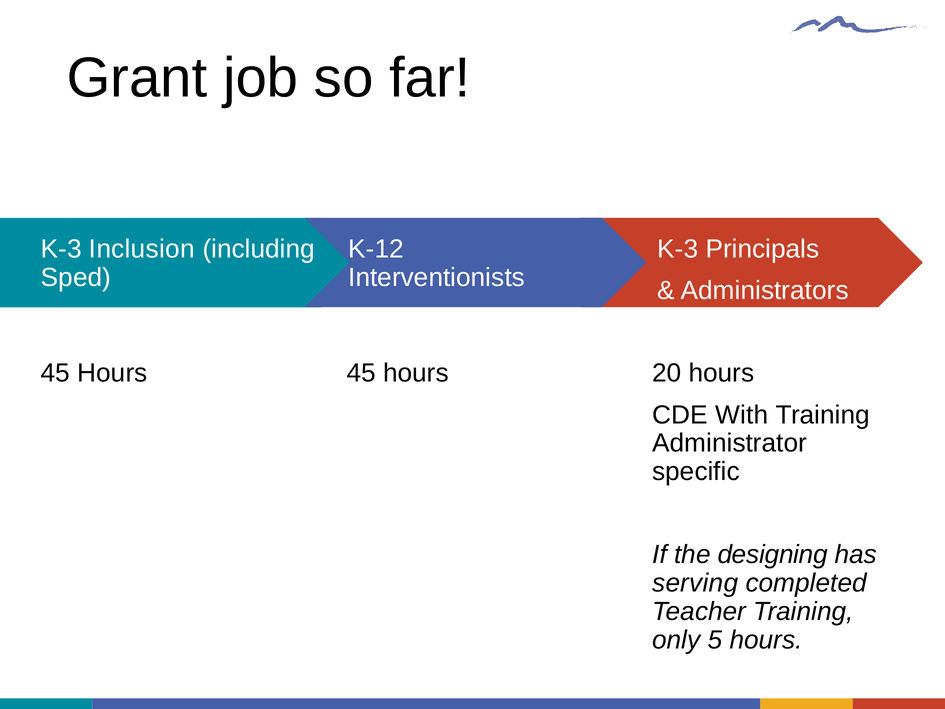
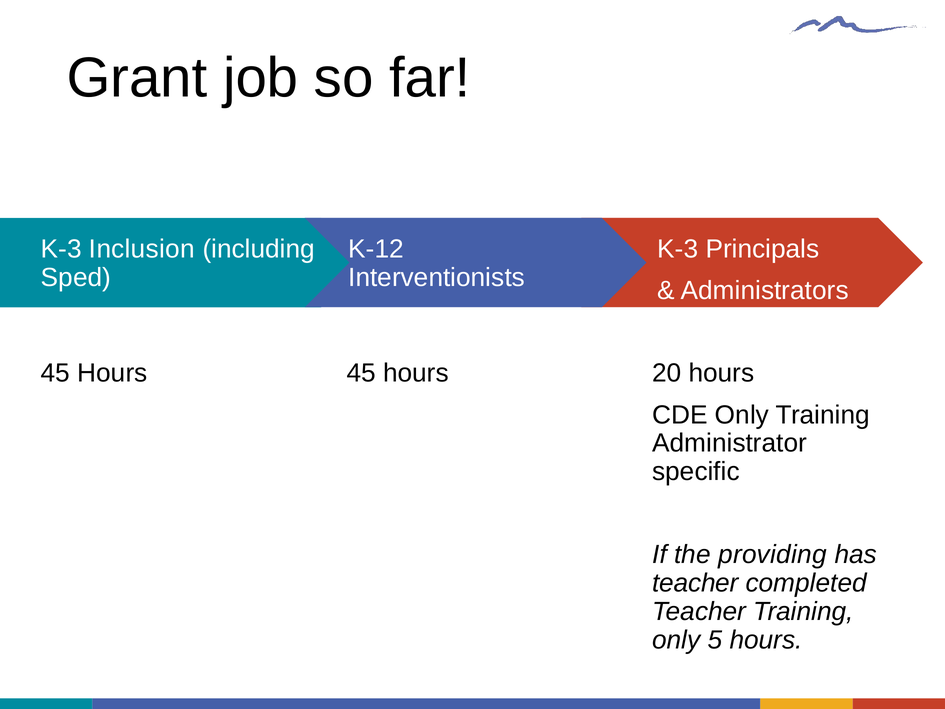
CDE With: With -> Only (742, 415)
designing: designing -> providing (772, 554)
serving: serving -> teacher (695, 583)
